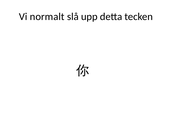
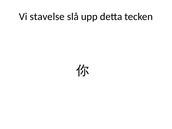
normalt: normalt -> stavelse (47, 17)
